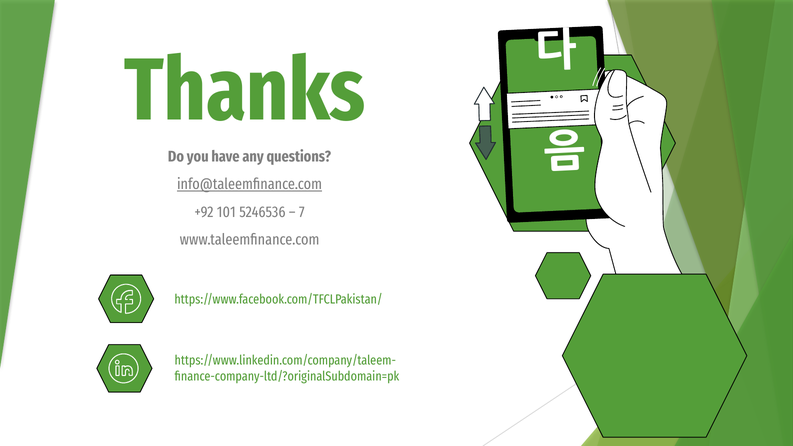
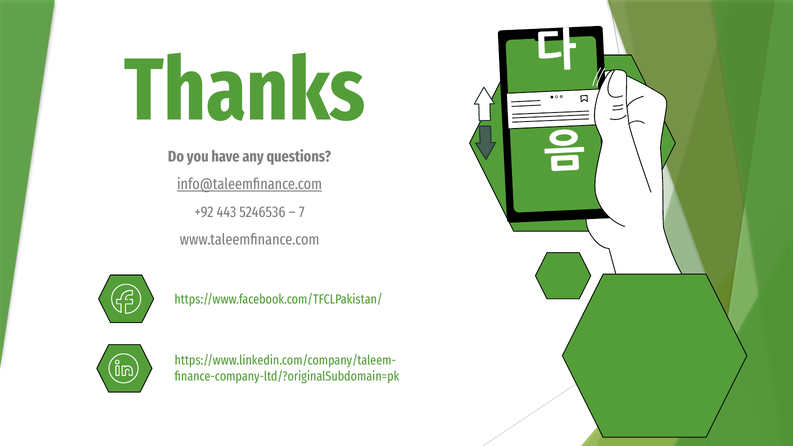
101: 101 -> 443 (226, 212)
